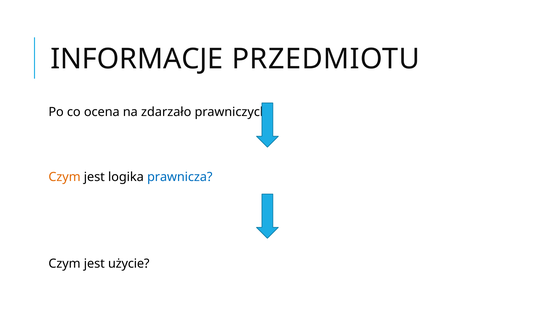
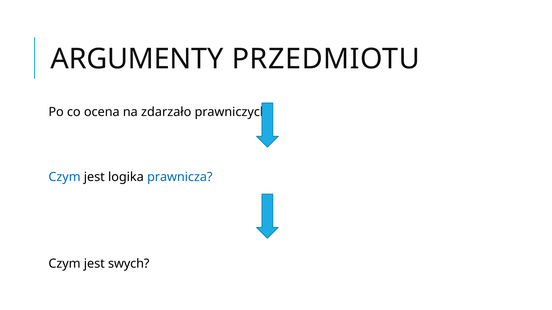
INFORMACJE: INFORMACJE -> ARGUMENTY (137, 59)
Czym colour: orange -> blue (65, 177)
użycie: użycie -> swych (129, 264)
